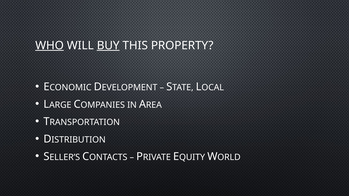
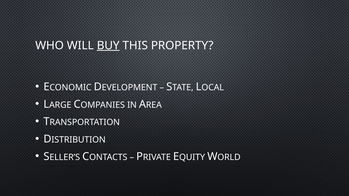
WHO underline: present -> none (50, 46)
